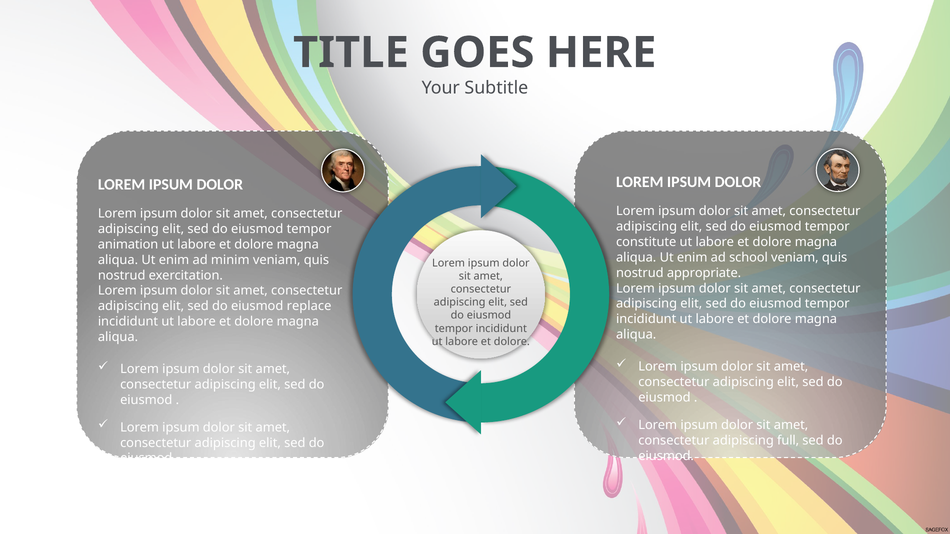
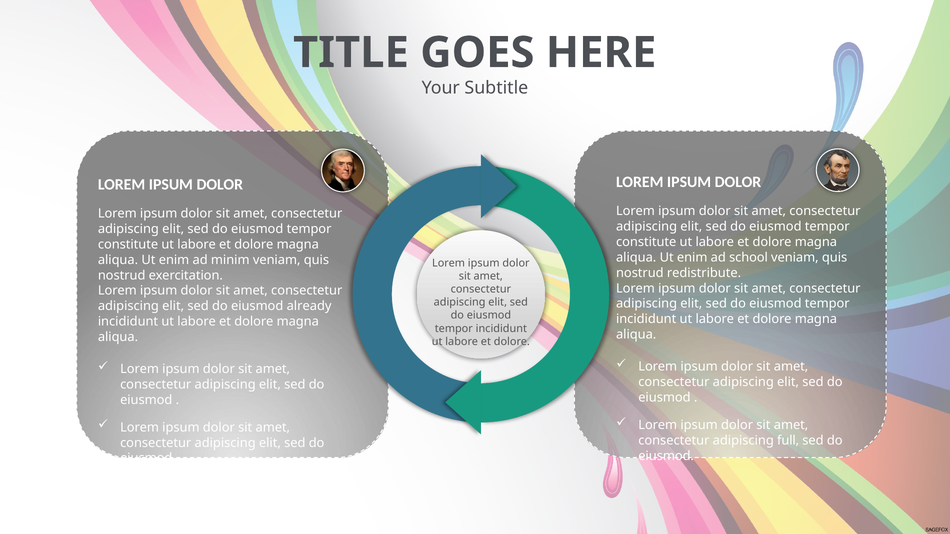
animation: animation -> constitute (128, 245)
appropriate: appropriate -> redistribute (704, 273)
replace: replace -> already (309, 306)
